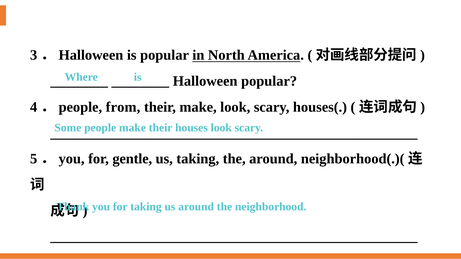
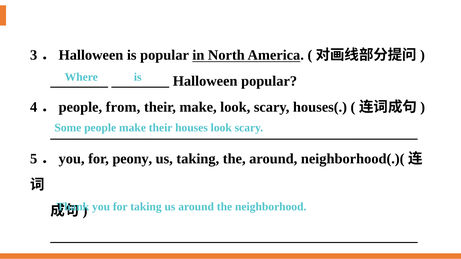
gentle: gentle -> peony (132, 159)
